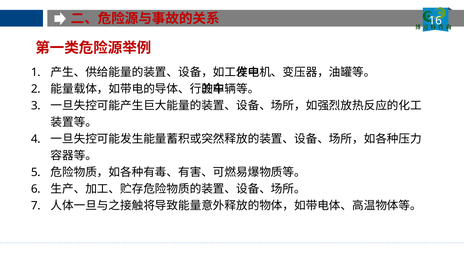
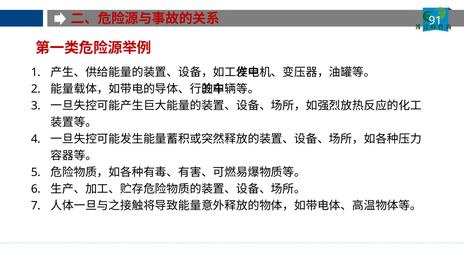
16: 16 -> 91 (435, 21)
